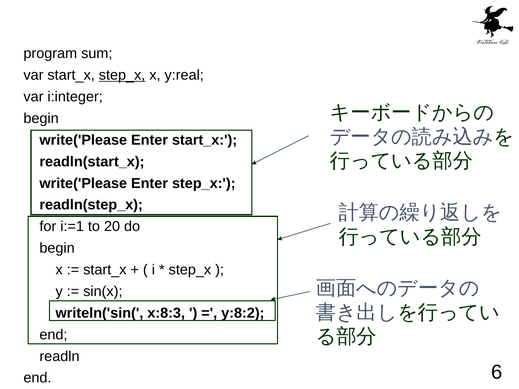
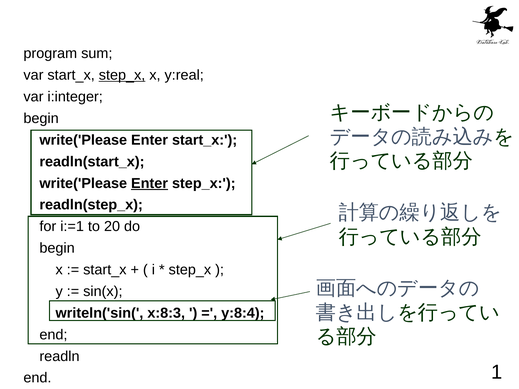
Enter underline: none -> present (150, 183)
y:8:2: y:8:2 -> y:8:4 (243, 313)
6: 6 -> 1 (497, 373)
